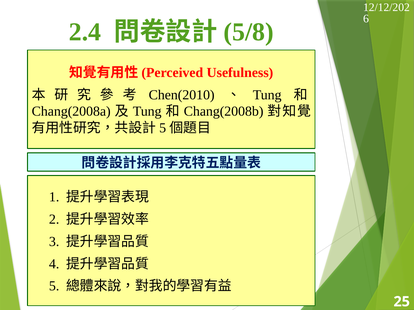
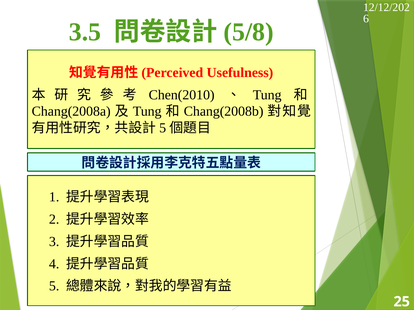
2.4: 2.4 -> 3.5 (85, 32)
